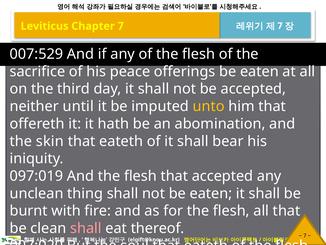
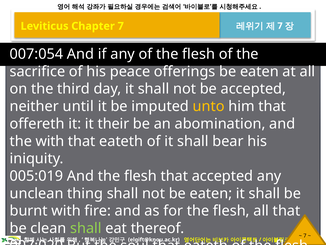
007:529: 007:529 -> 007:054 (36, 54)
hath: hath -> their (113, 124)
the skin: skin -> with (50, 141)
097:019: 097:019 -> 005:019 (36, 176)
shall colour: pink -> light green (86, 228)
